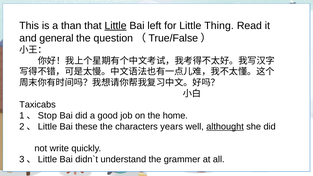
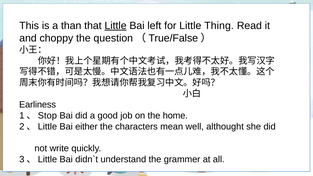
general: general -> choppy (56, 38)
Taxicabs: Taxicabs -> Earliness (38, 105)
these: these -> either (86, 127)
years: years -> mean (172, 127)
althought underline: present -> none (225, 127)
